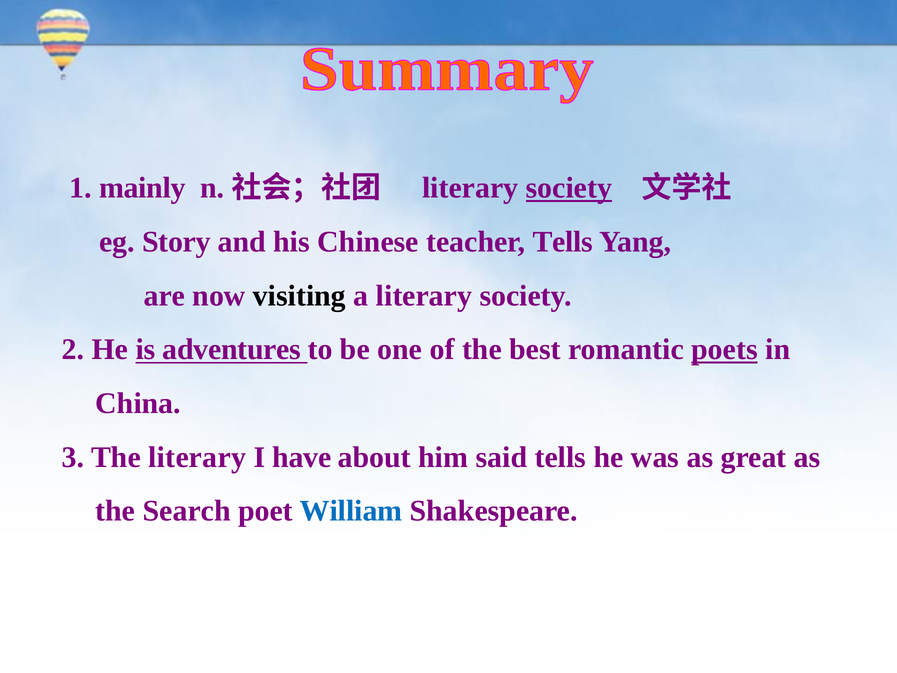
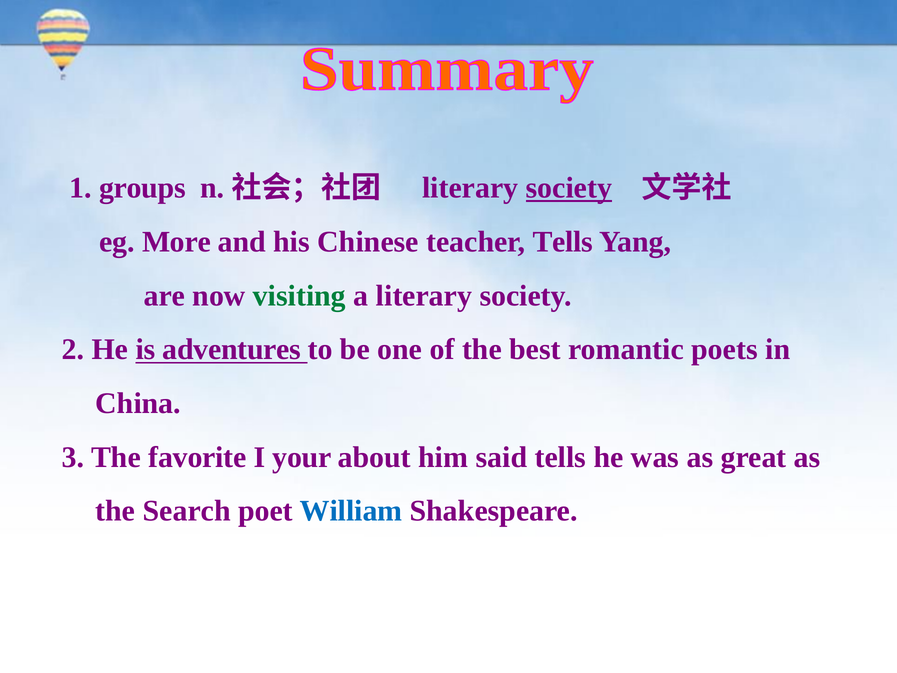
mainly: mainly -> groups (142, 188)
Story: Story -> More (176, 242)
visiting colour: black -> green (299, 296)
poets underline: present -> none (725, 349)
The literary: literary -> favorite (197, 457)
have: have -> your (302, 457)
